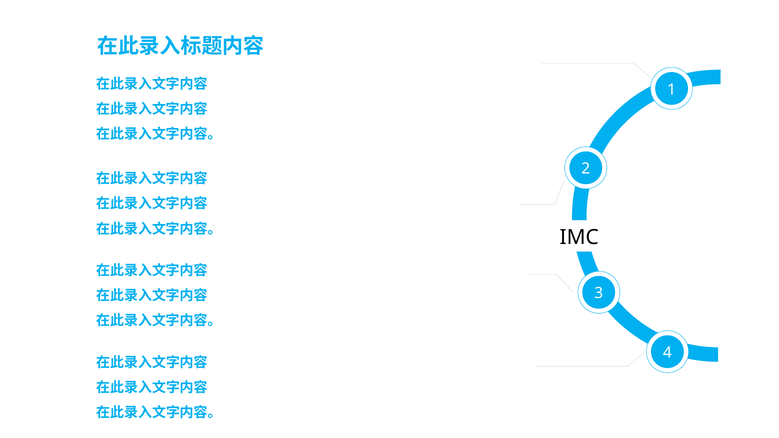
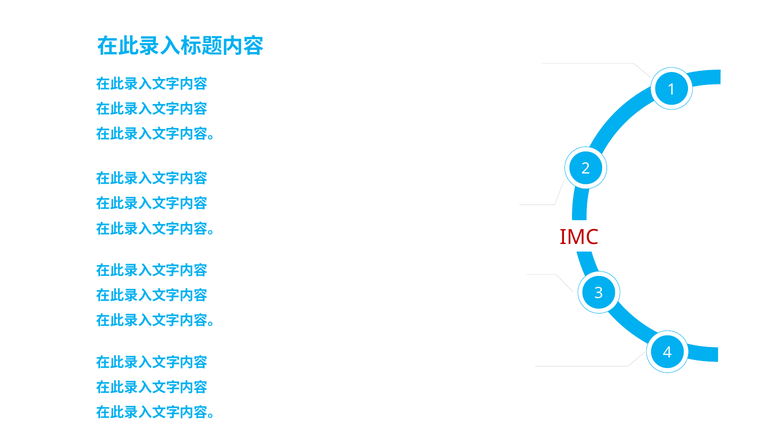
IMC colour: black -> red (579, 237)
